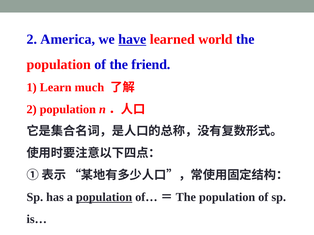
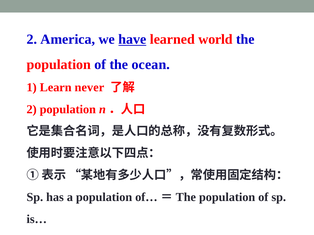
friend: friend -> ocean (151, 65)
much: much -> never (89, 88)
population underline: present -> none (104, 197)
